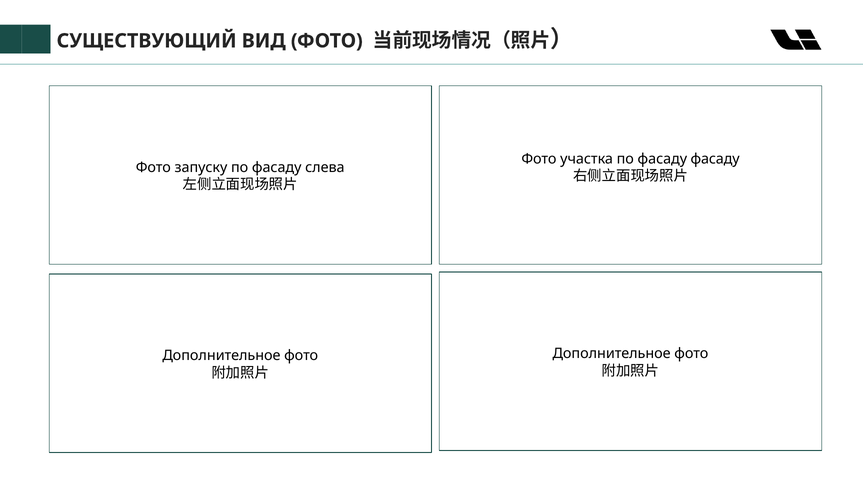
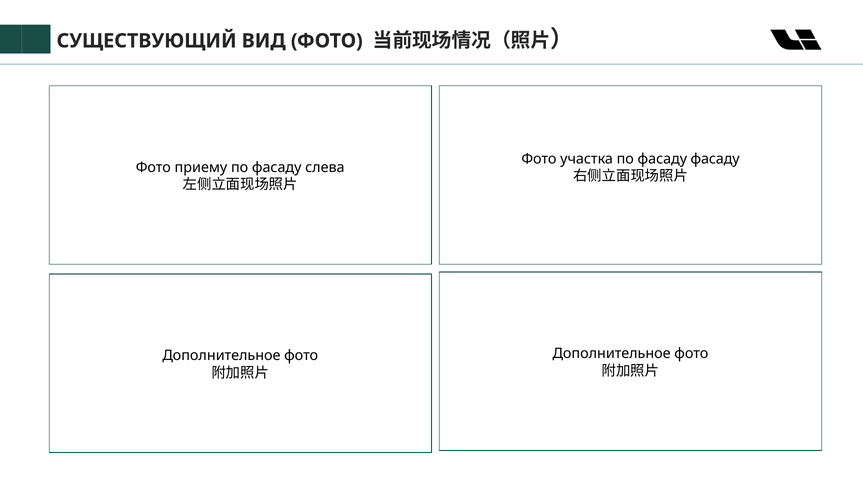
запуску: запуску -> приему (201, 167)
